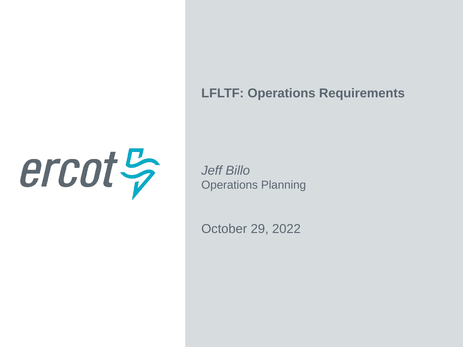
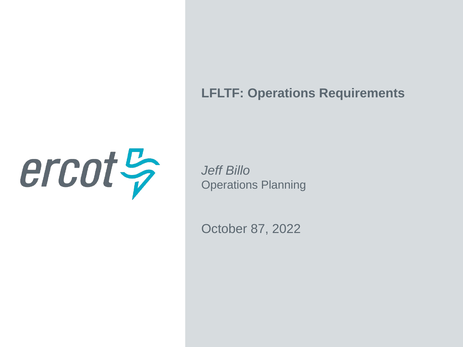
29: 29 -> 87 (260, 229)
